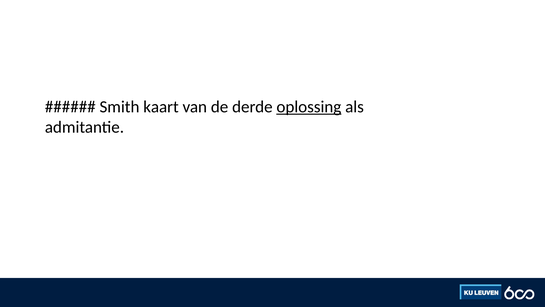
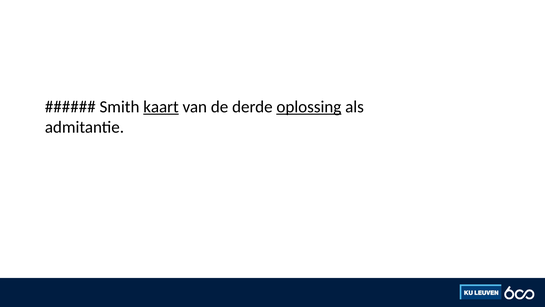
kaart underline: none -> present (161, 107)
